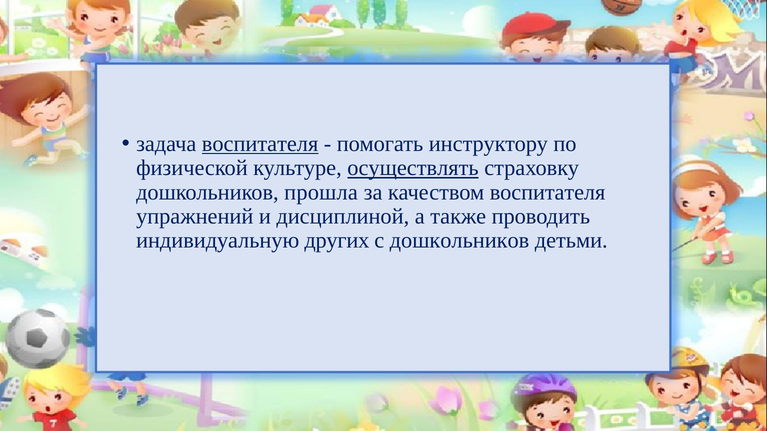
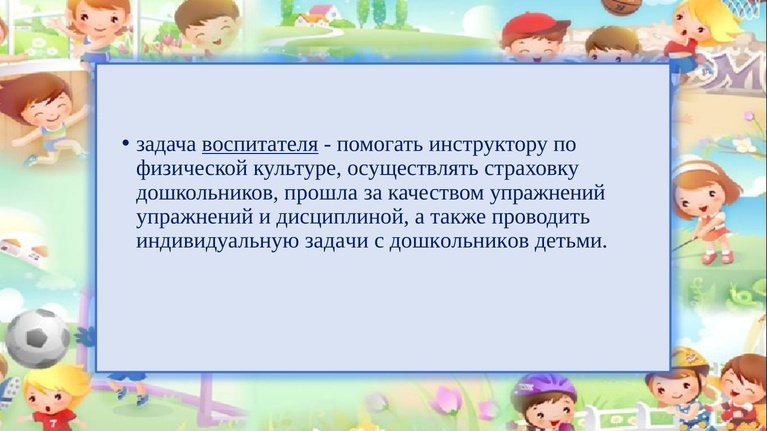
осуществлять underline: present -> none (413, 168)
качеством воспитателя: воспитателя -> упражнений (548, 192)
других: других -> задачи (337, 241)
